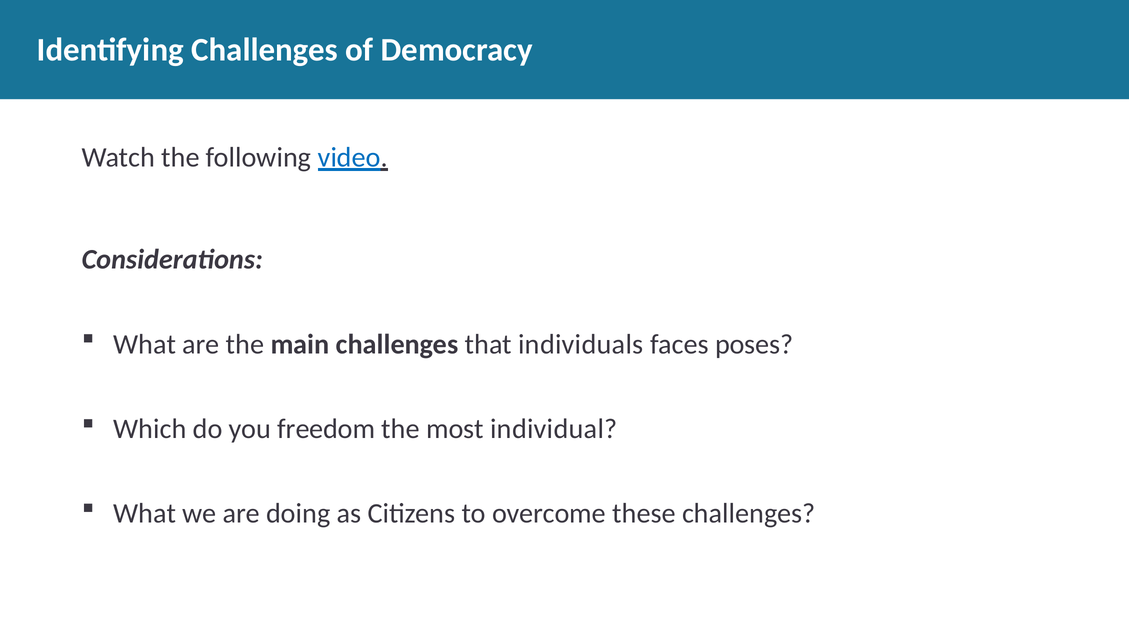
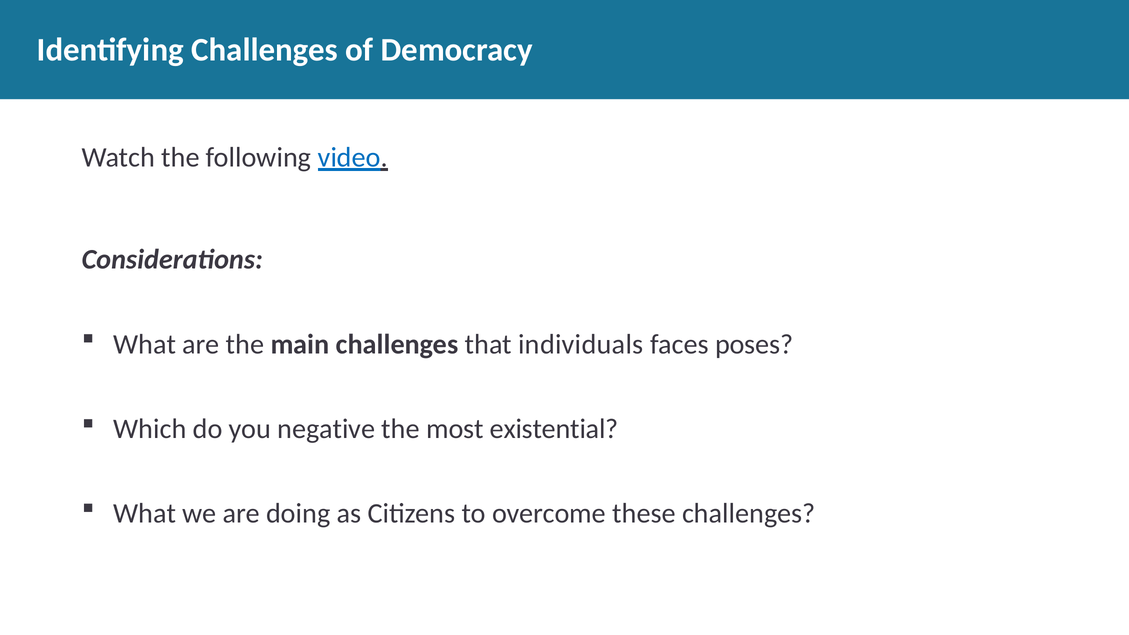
freedom: freedom -> negative (326, 429)
individual: individual -> existential (554, 429)
